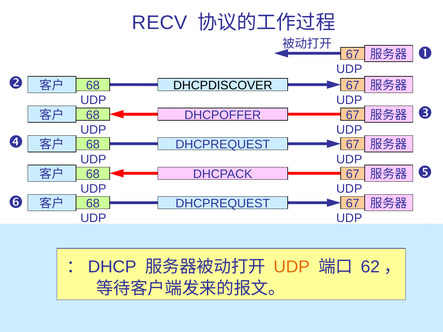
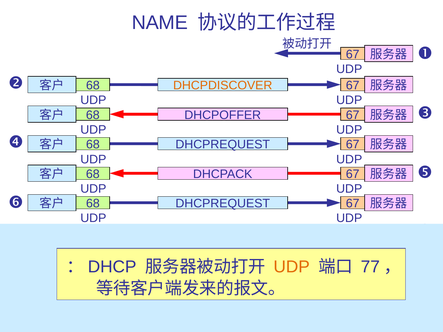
RECV: RECV -> NAME (160, 23)
DHCPDISCOVER colour: black -> orange (223, 85)
62: 62 -> 77 (370, 267)
